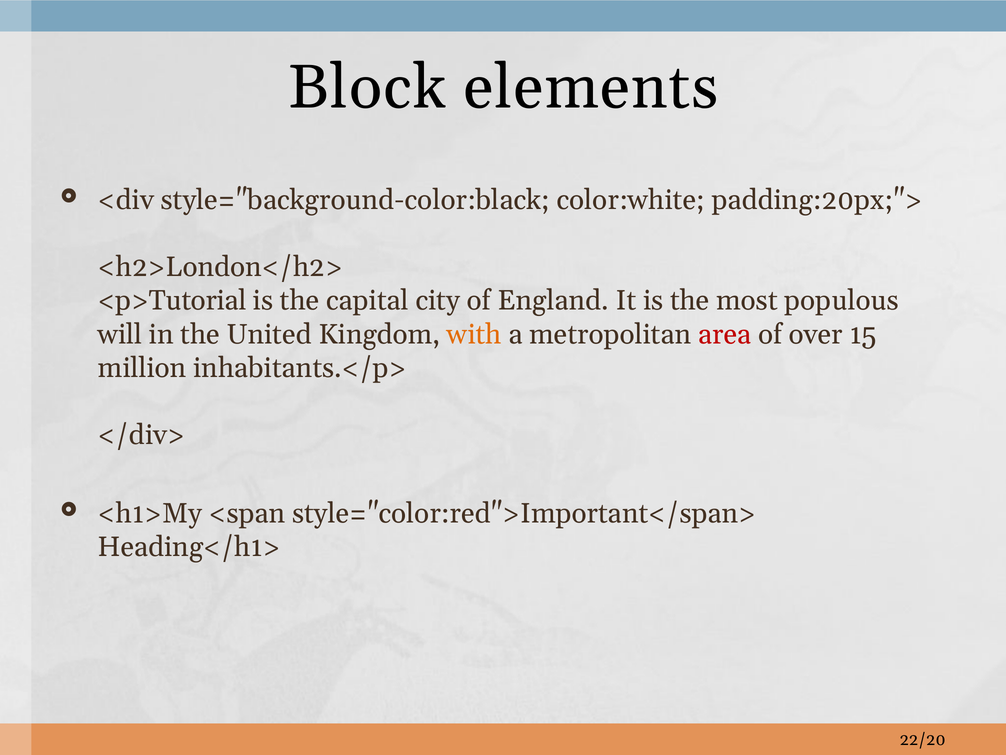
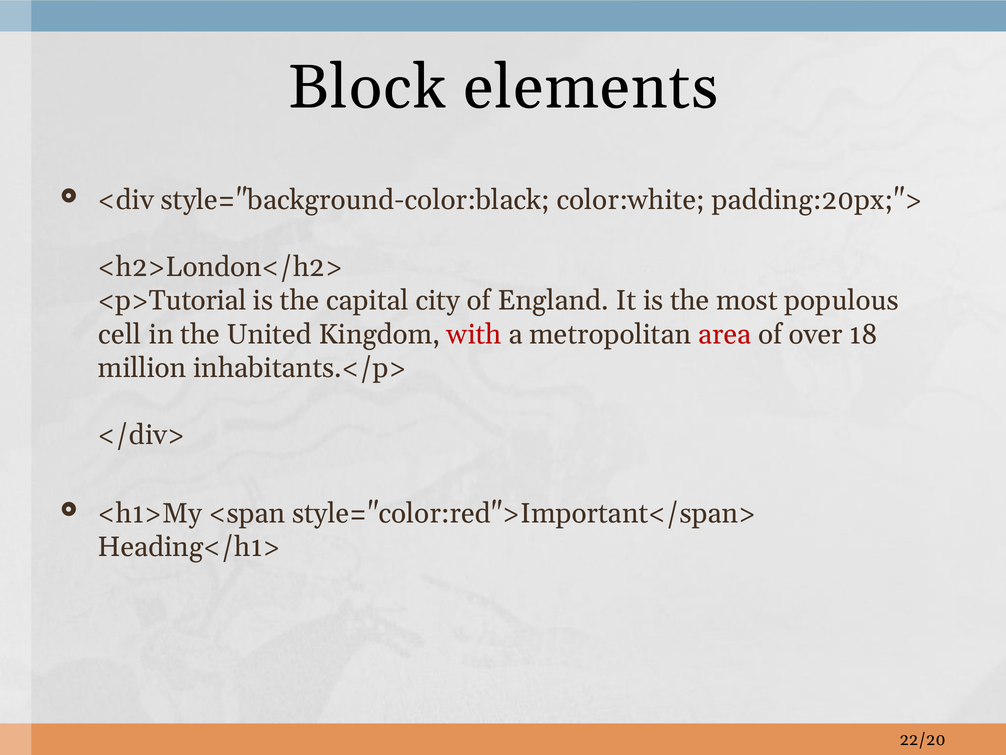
will: will -> cell (120, 334)
with colour: orange -> red (474, 334)
15: 15 -> 18 (864, 334)
